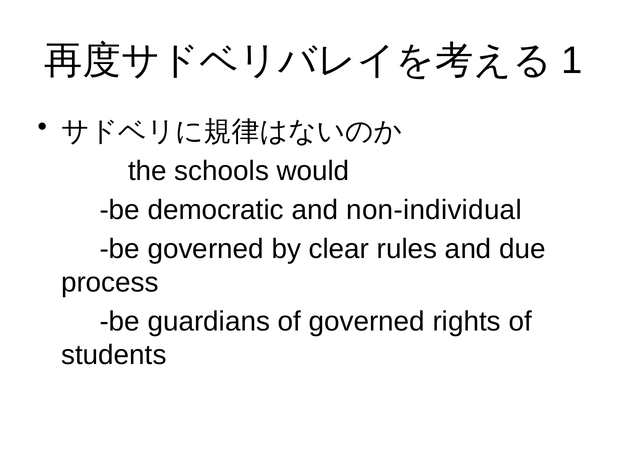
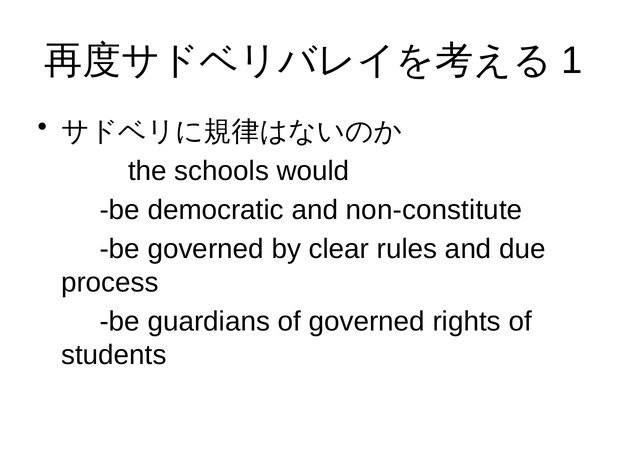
non-individual: non-individual -> non-constitute (434, 210)
